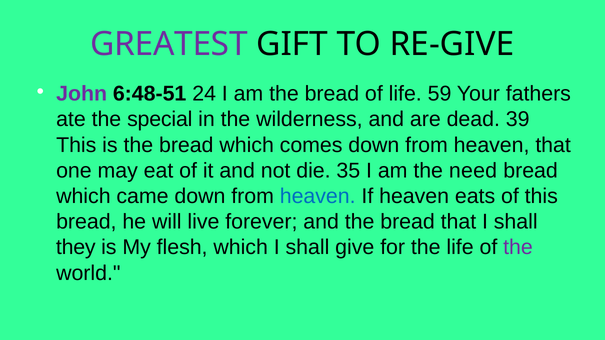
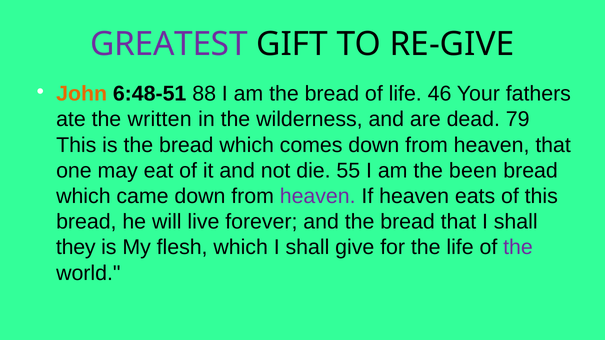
John colour: purple -> orange (82, 94)
24: 24 -> 88 (204, 94)
59: 59 -> 46 (440, 94)
special: special -> written (160, 120)
39: 39 -> 79 (518, 120)
35: 35 -> 55 (348, 171)
need: need -> been (473, 171)
heaven colour: blue -> purple (318, 196)
